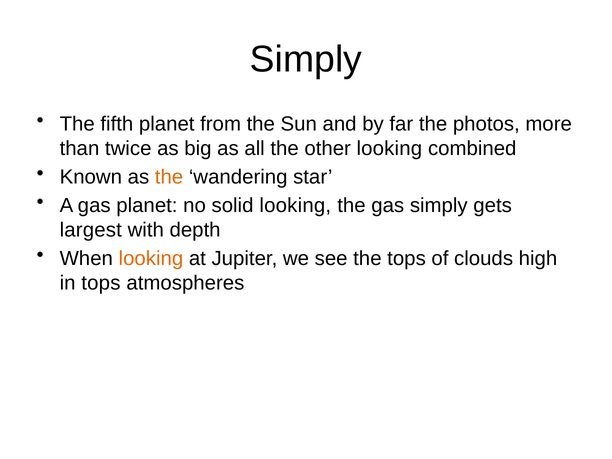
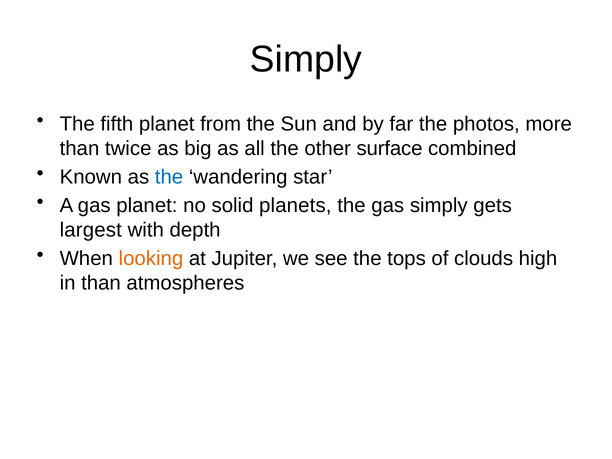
other looking: looking -> surface (390, 148)
the colour: orange -> blue (169, 177)
solid looking: looking -> planets (295, 205)
in tops: tops -> than (101, 283)
